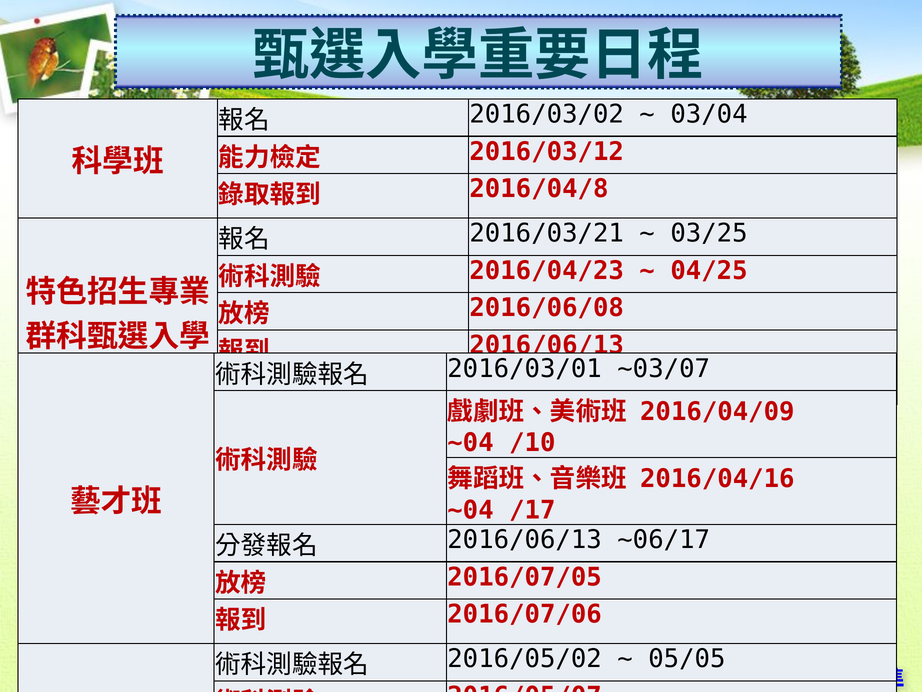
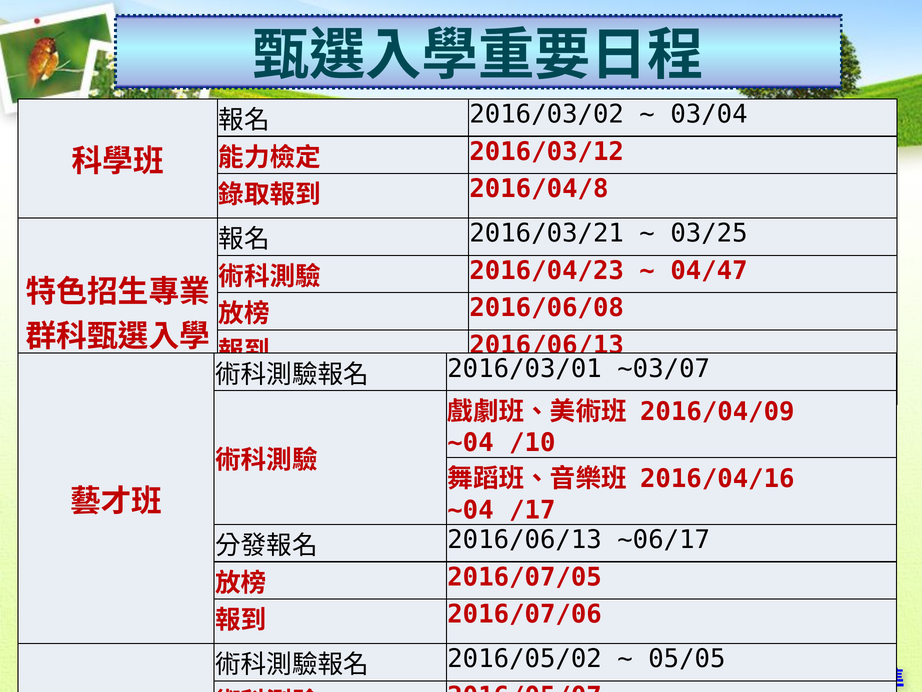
04/25: 04/25 -> 04/47 (709, 271)
